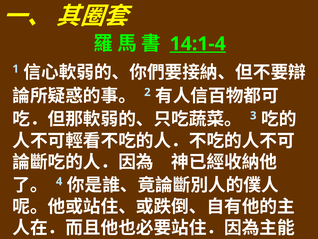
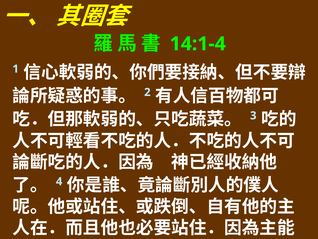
14:1-4 underline: present -> none (198, 44)
